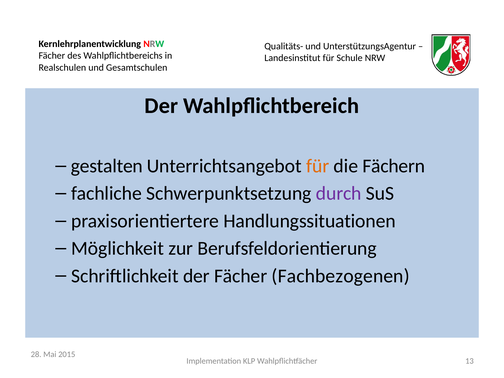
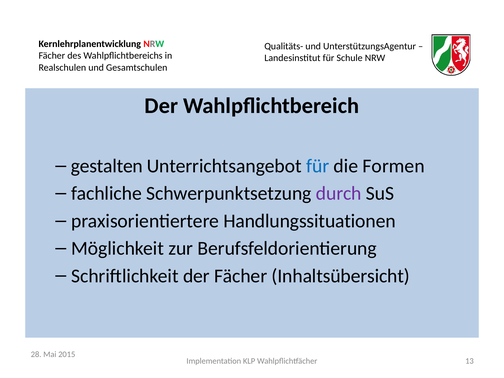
für colour: orange -> blue (318, 166)
Fächern: Fächern -> Formen (394, 166)
Fachbezogenen: Fachbezogenen -> Inhaltsübersicht (341, 276)
